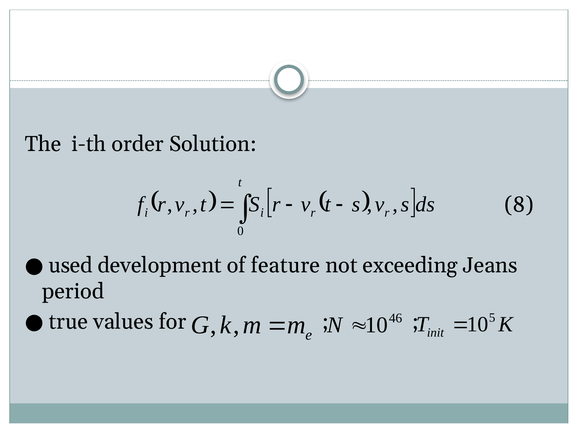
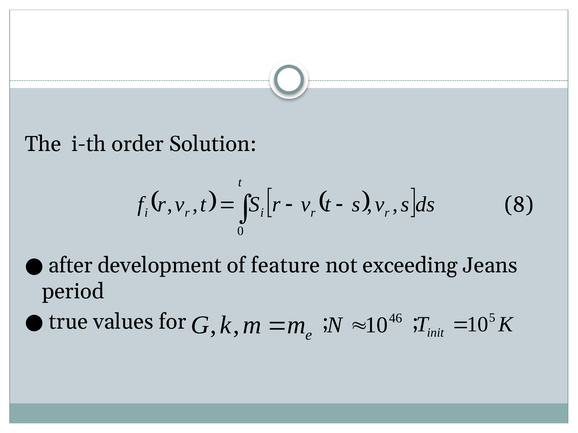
used: used -> after (71, 266)
